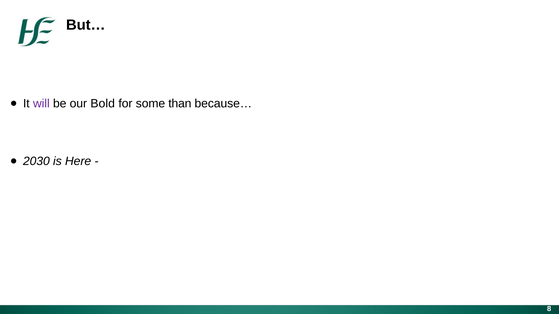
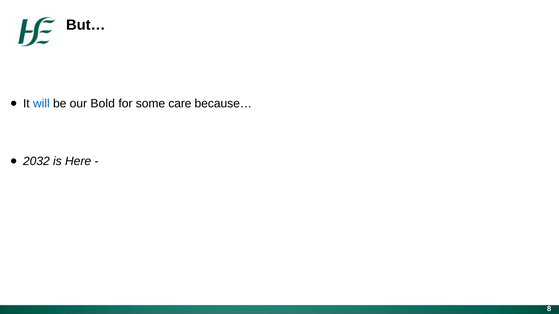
will colour: purple -> blue (41, 104)
than: than -> care (180, 104)
2030: 2030 -> 2032 (36, 161)
